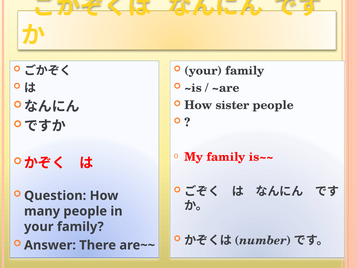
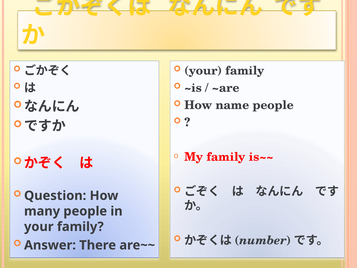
sister: sister -> name (232, 105)
